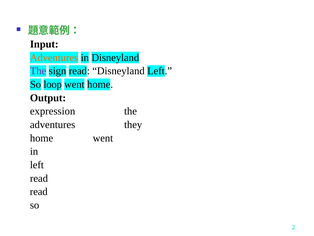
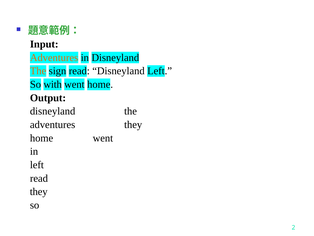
The colour: purple -> orange (38, 71)
loop: loop -> with (53, 84)
expression: expression -> disneyland (53, 111)
read: read -> they (39, 191)
